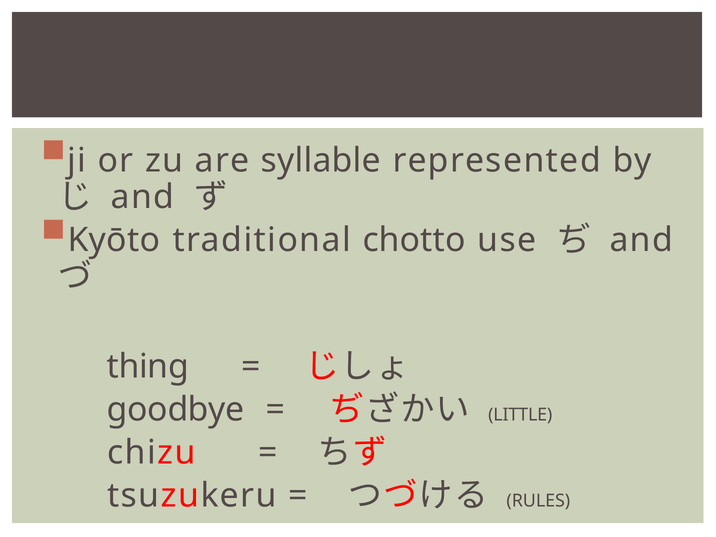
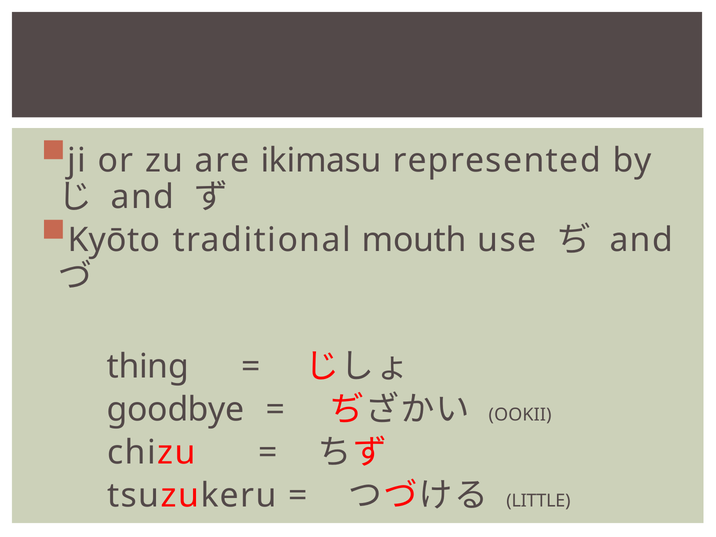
syllable: syllable -> ikimasu (321, 161)
chotto: chotto -> mouth (414, 240)
LITTLE: LITTLE -> OOKII (520, 415)
RULES: RULES -> LITTLE (538, 501)
